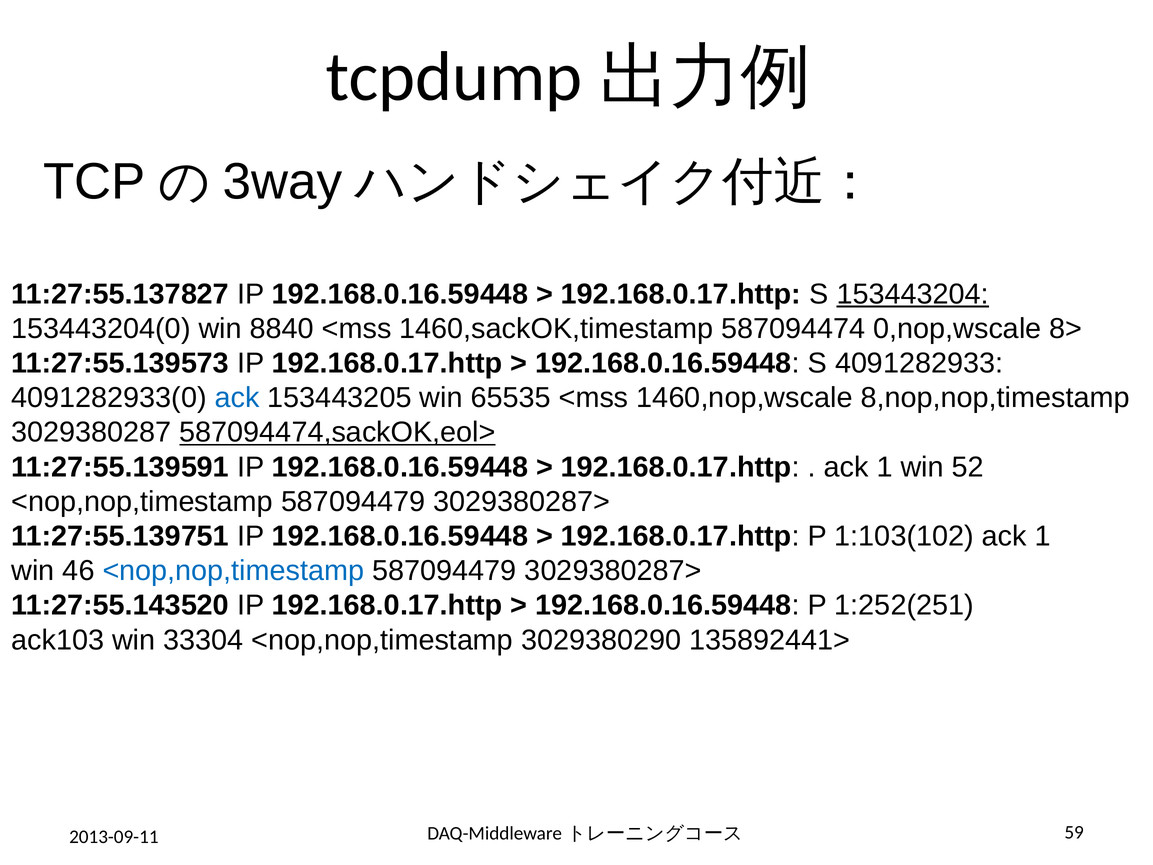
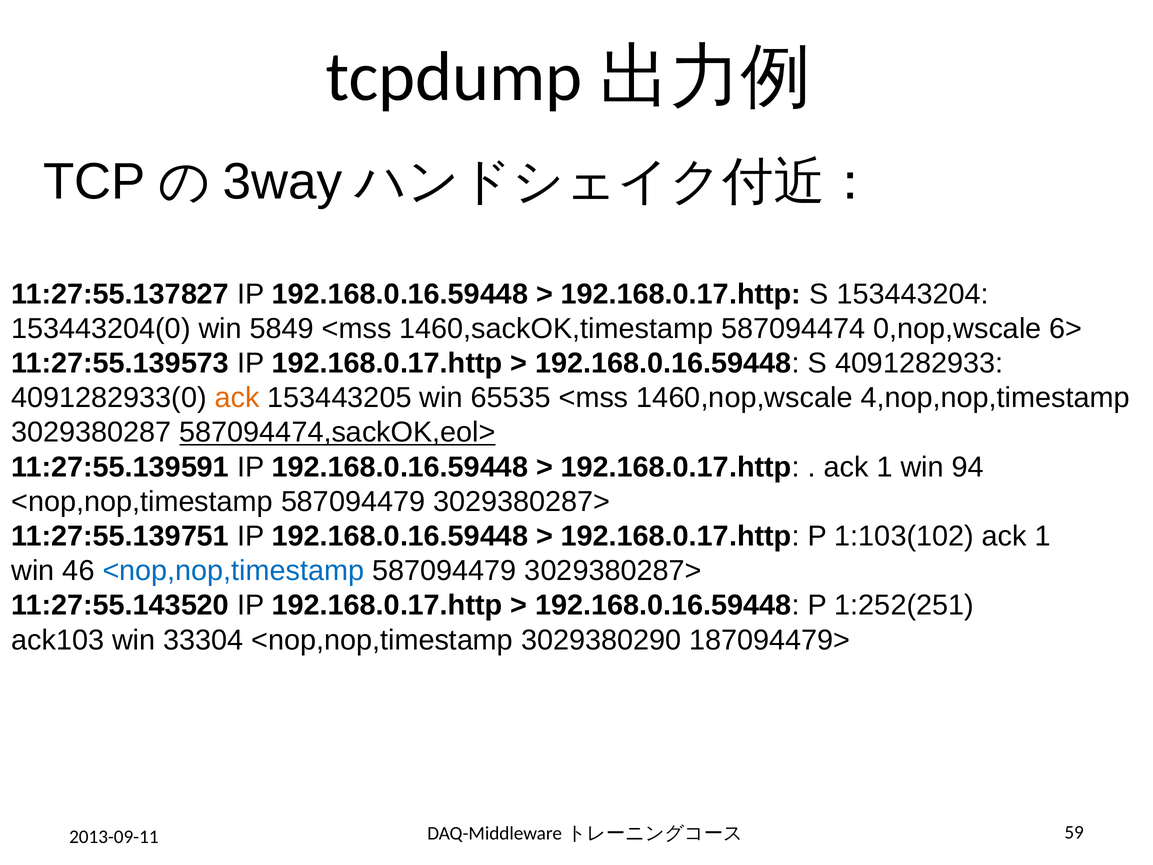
153443204 underline: present -> none (913, 294)
8840: 8840 -> 5849 (282, 329)
8>: 8> -> 6> (1066, 329)
ack colour: blue -> orange (237, 398)
8,nop,nop,timestamp: 8,nop,nop,timestamp -> 4,nop,nop,timestamp (995, 398)
52: 52 -> 94 (968, 467)
135892441>: 135892441> -> 187094479> (770, 640)
